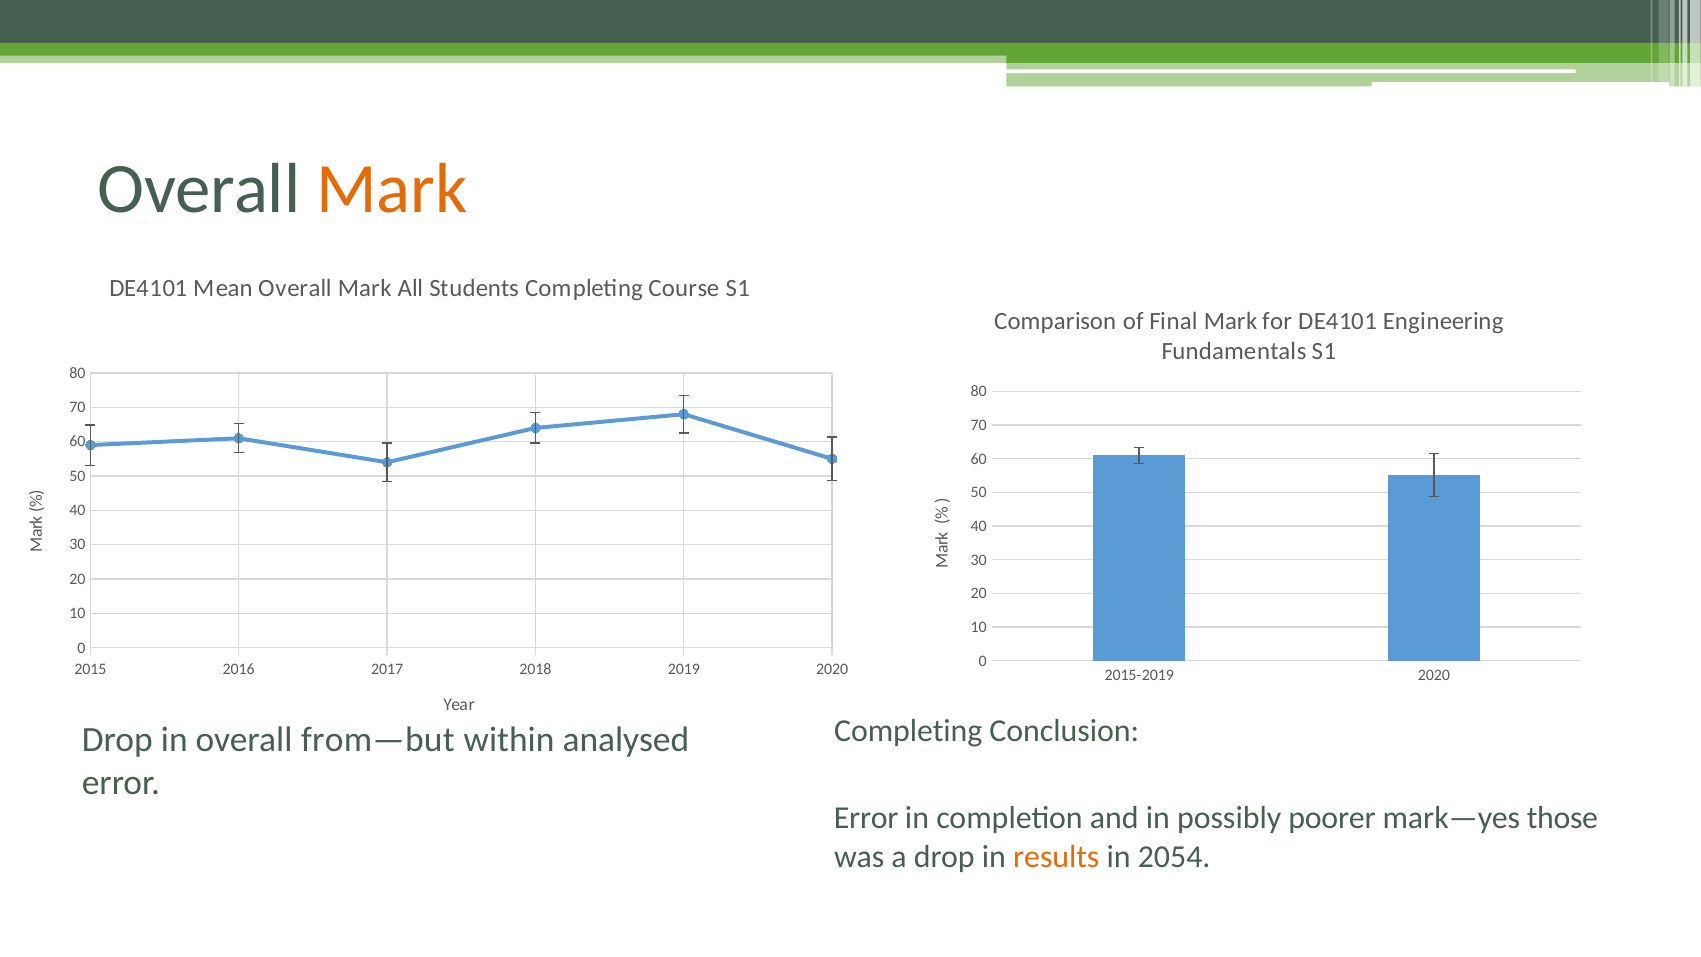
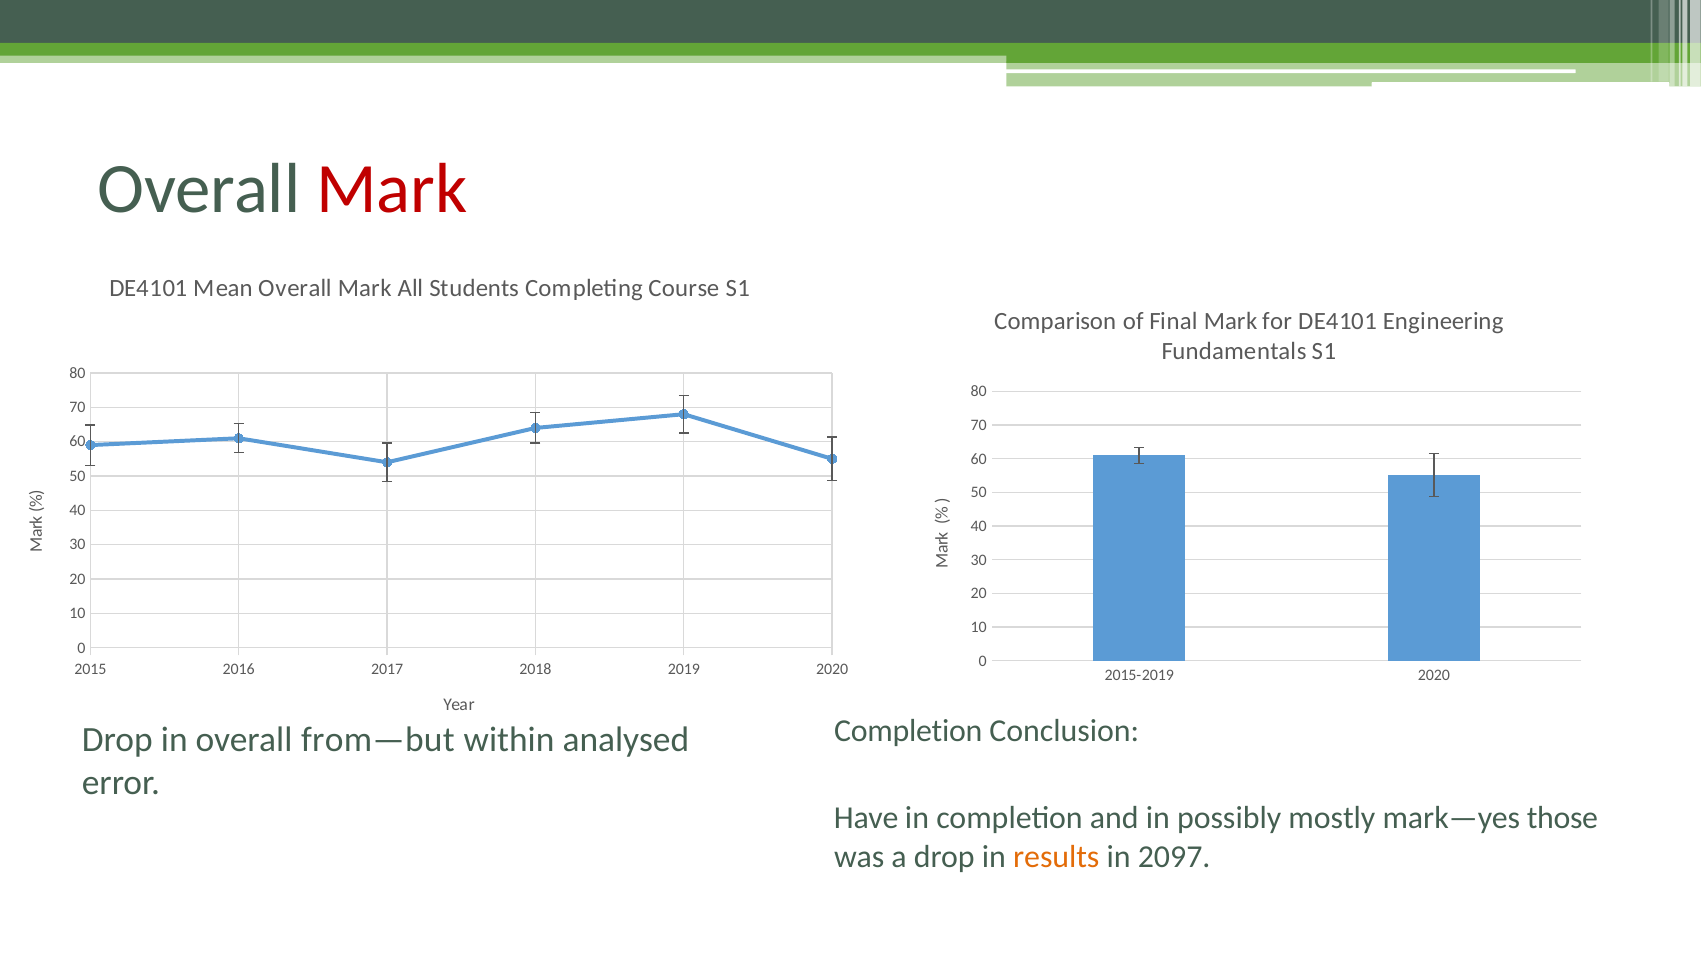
Mark colour: orange -> red (392, 189)
Completing: Completing -> Completion (908, 731)
Error: Error -> Have (866, 818)
poorer: poorer -> mostly (1332, 818)
2054: 2054 -> 2097 (1174, 856)
